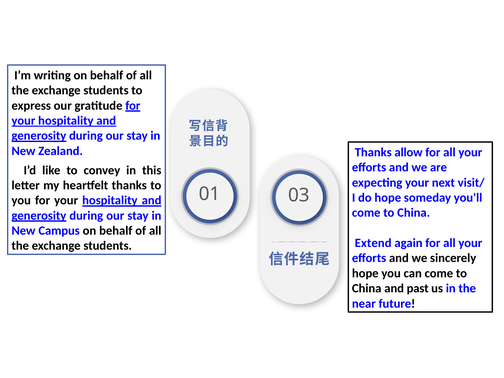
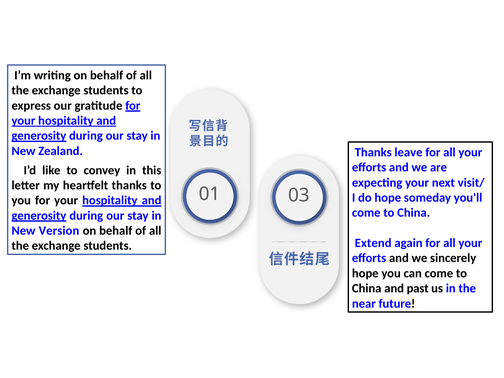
allow: allow -> leave (408, 152)
Campus: Campus -> Version (59, 231)
